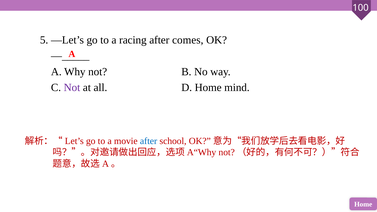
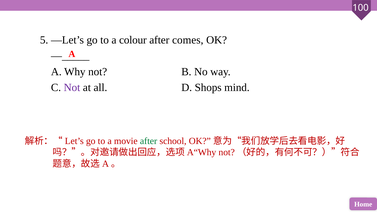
racing: racing -> colour (133, 40)
D Home: Home -> Shops (208, 88)
after colour: blue -> green (149, 141)
